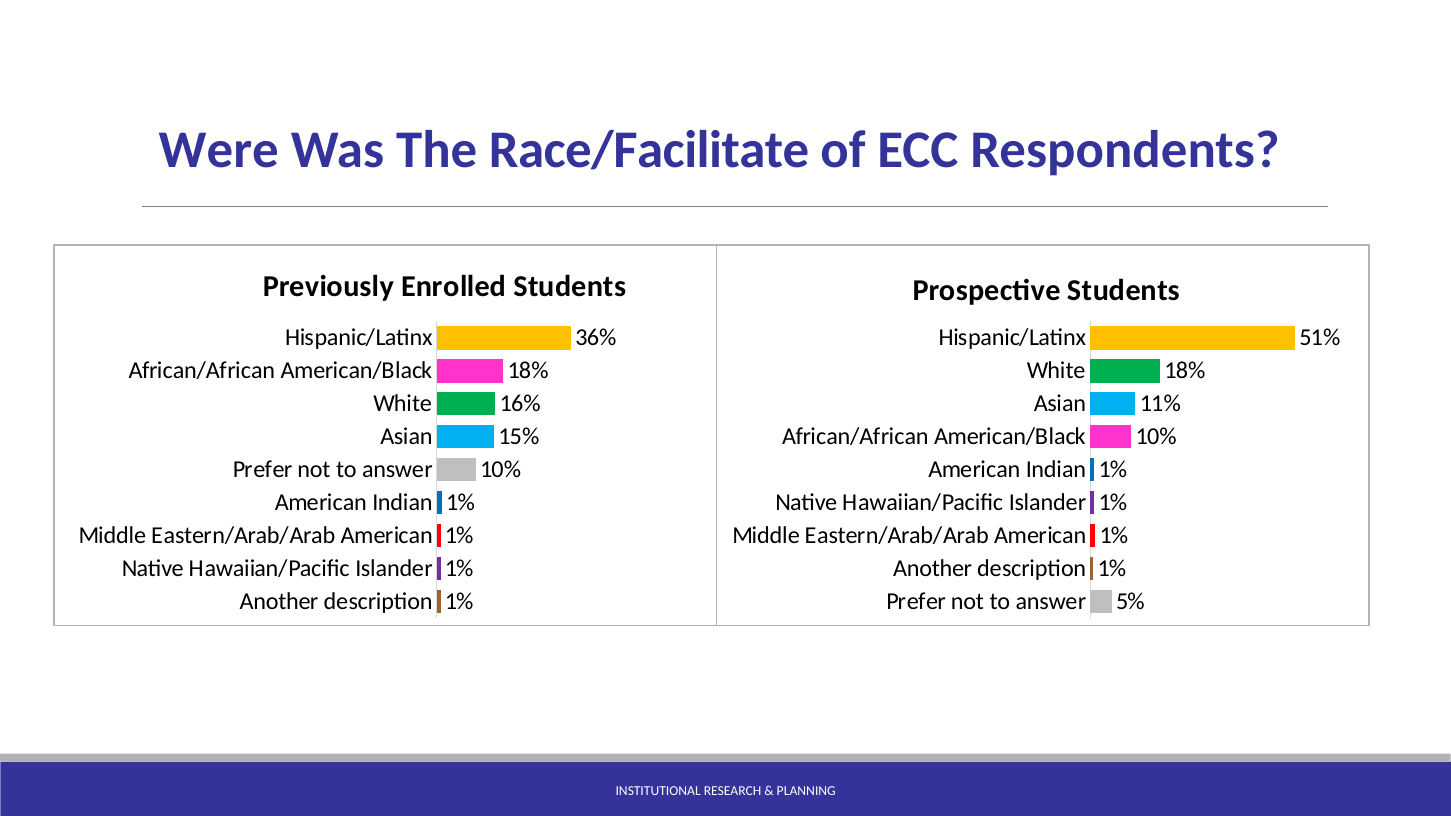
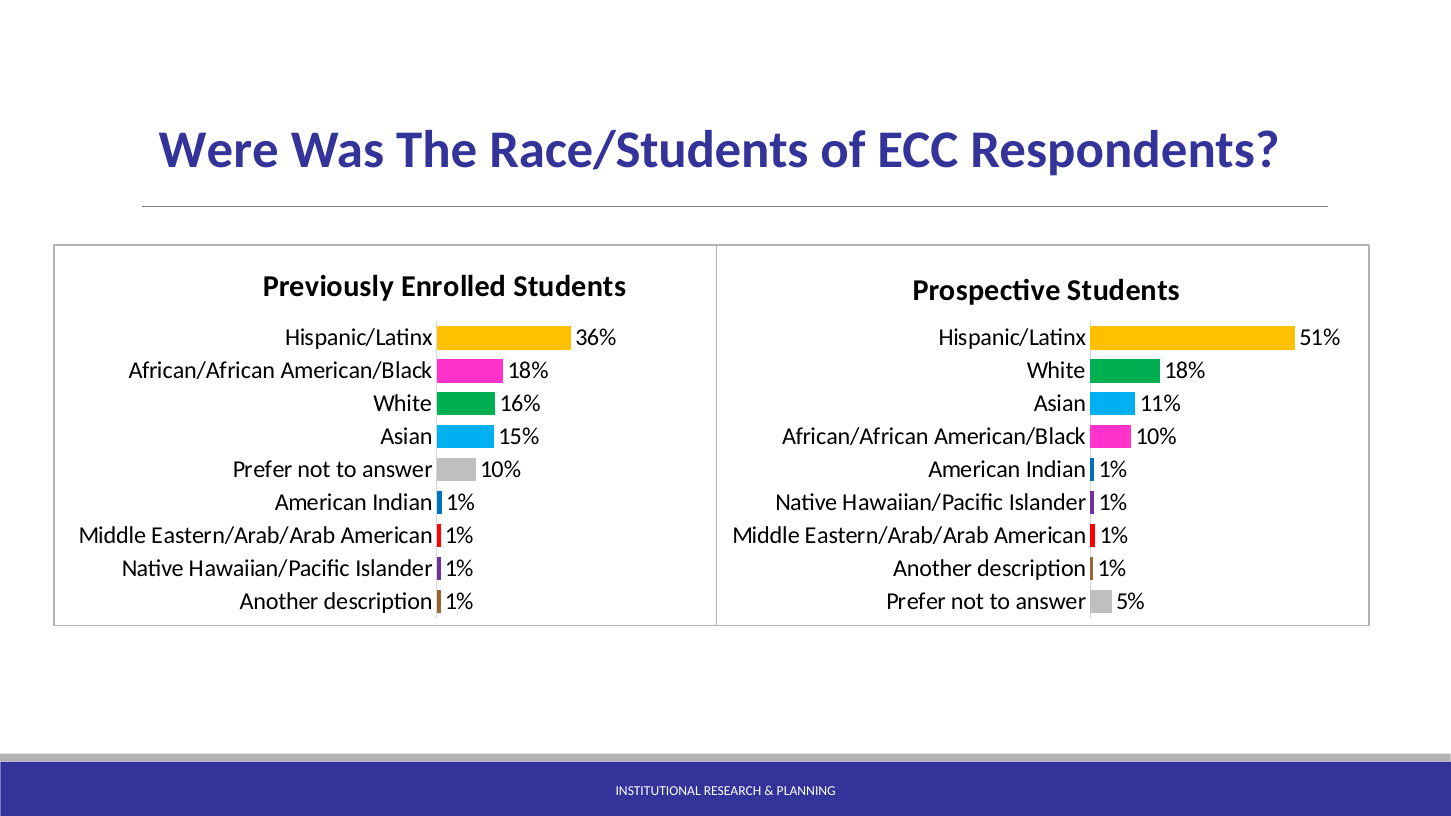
Race/Facilitate: Race/Facilitate -> Race/Students (649, 150)
